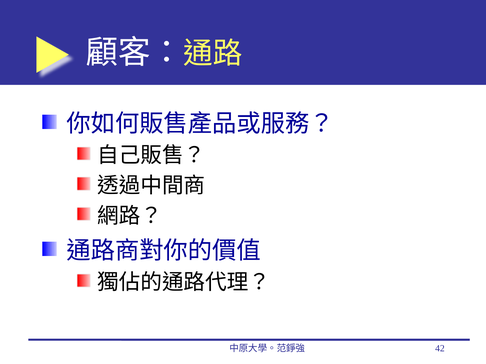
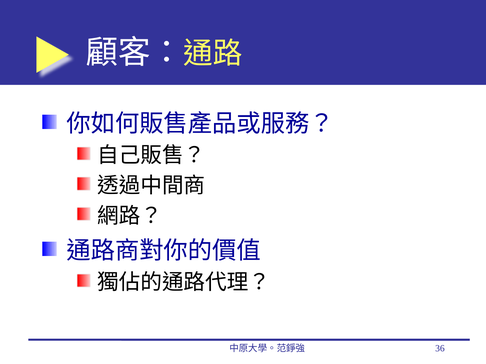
42: 42 -> 36 (440, 349)
